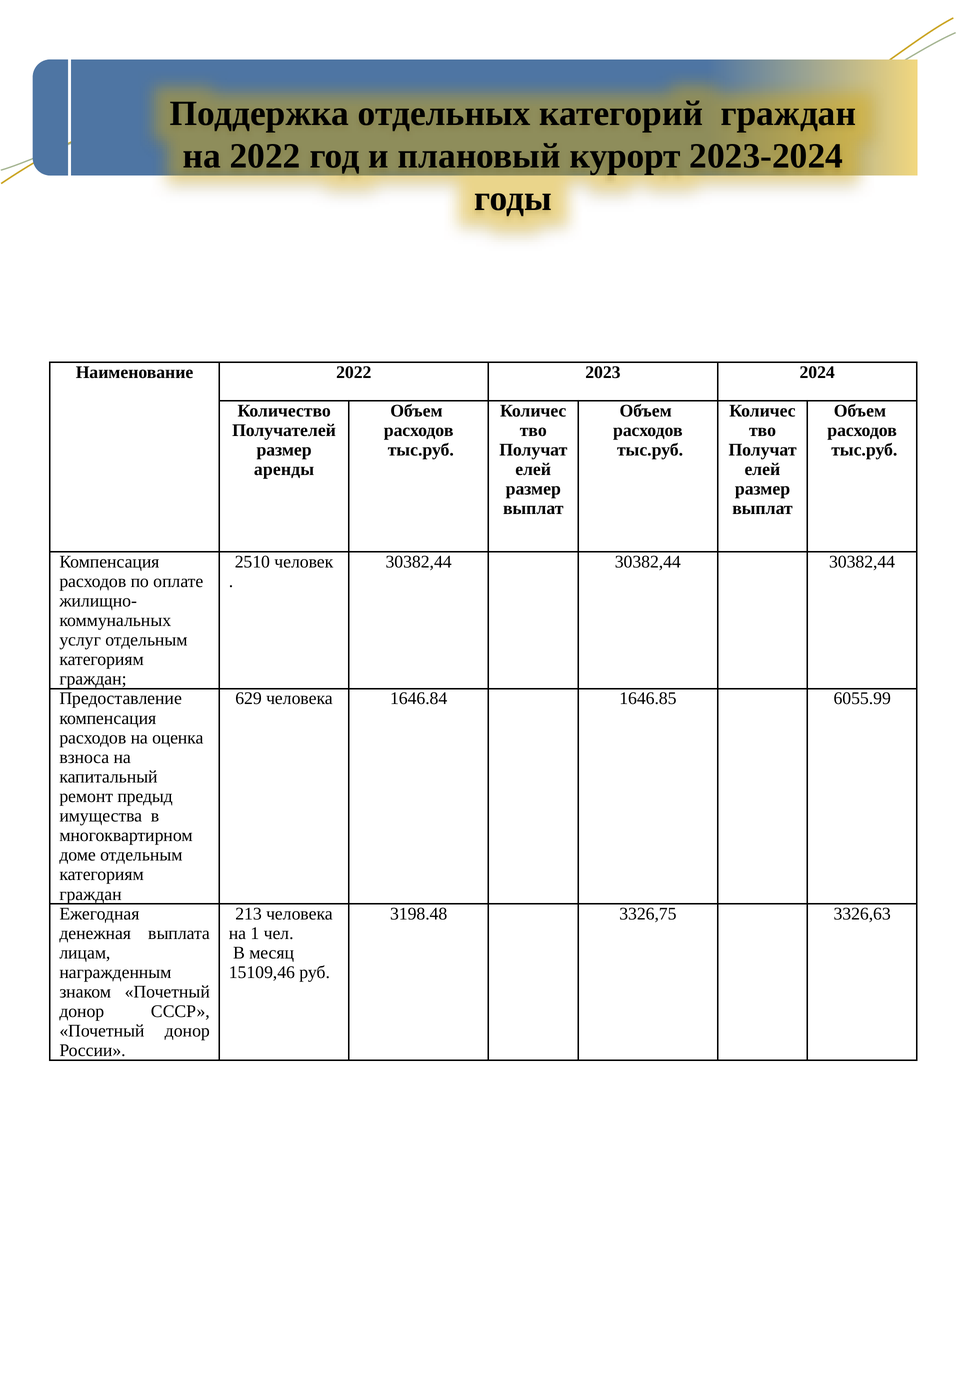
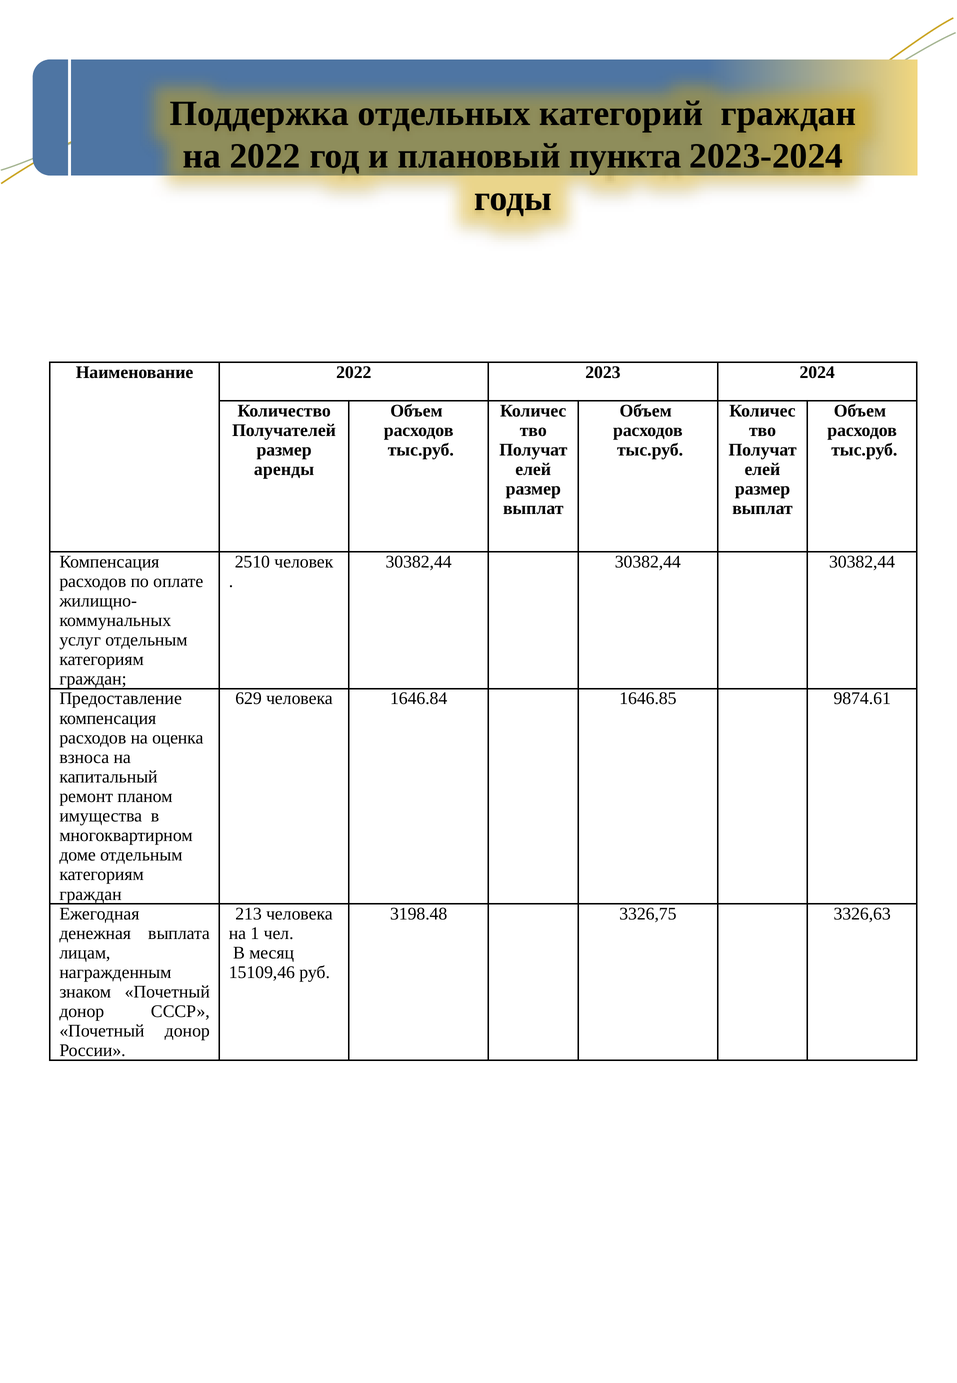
курорт: курорт -> пункта (625, 156)
6055.99: 6055.99 -> 9874.61 (862, 698)
предыд: предыд -> планом (145, 796)
